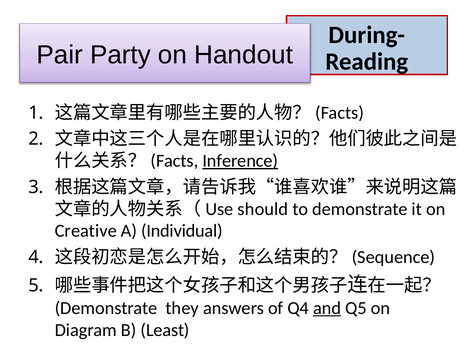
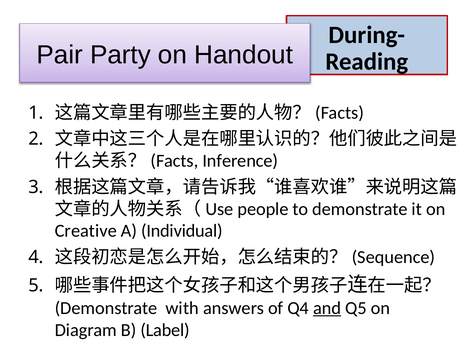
Inference underline: present -> none (240, 161)
should: should -> people (263, 209)
they: they -> with (182, 308)
Least: Least -> Label (165, 330)
